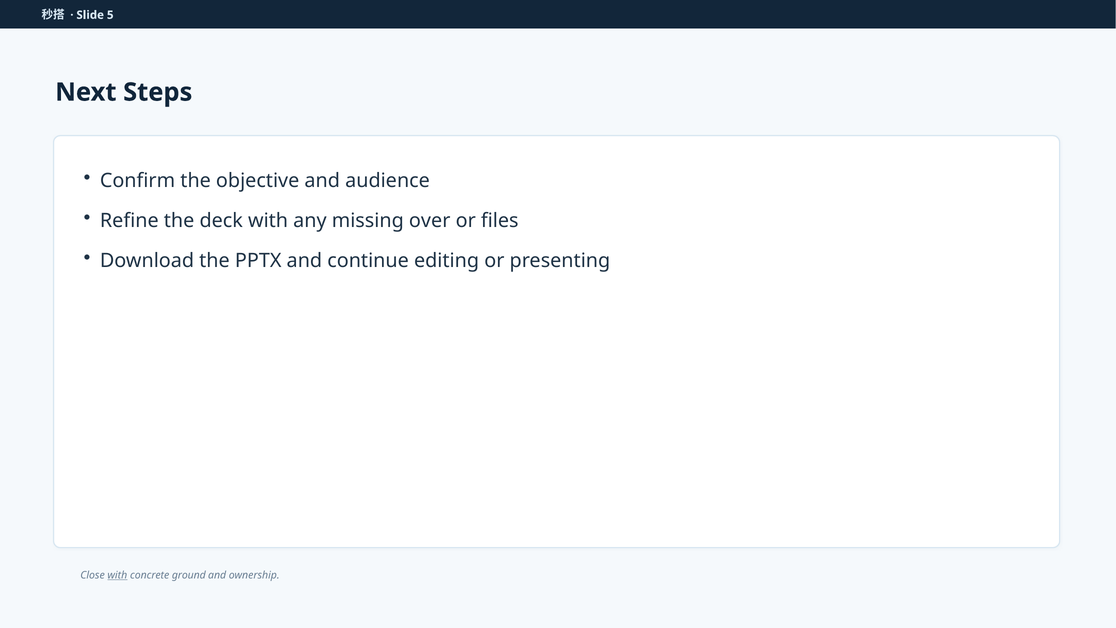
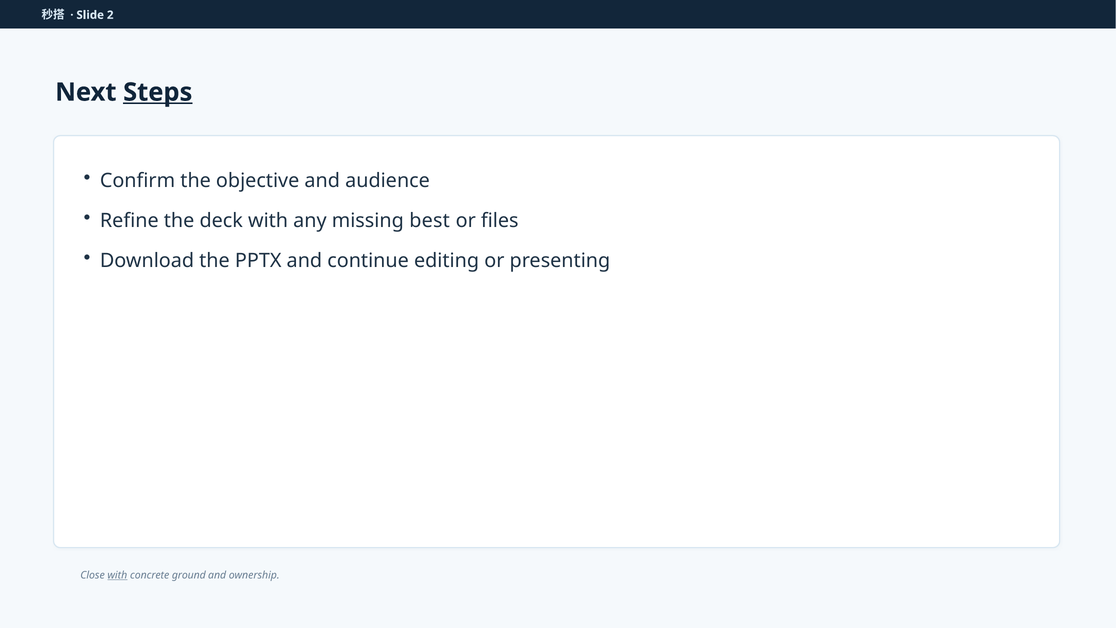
5: 5 -> 2 (110, 15)
Steps underline: none -> present (158, 92)
over: over -> best (430, 221)
